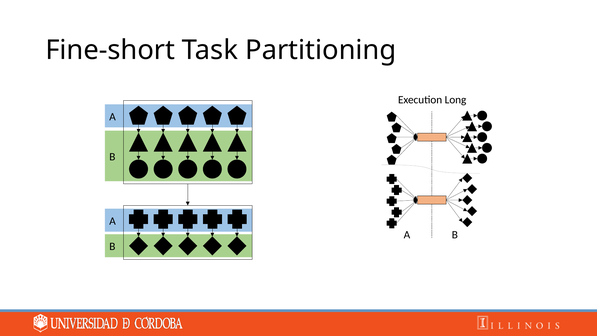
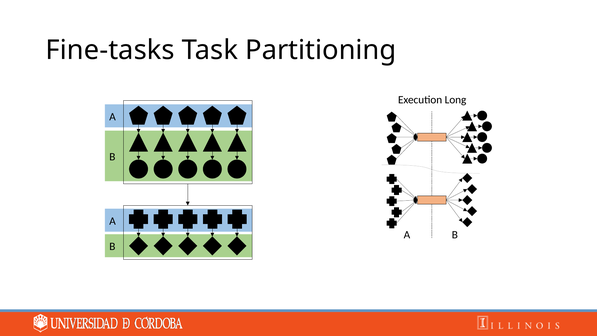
Fine-short: Fine-short -> Fine-tasks (110, 50)
